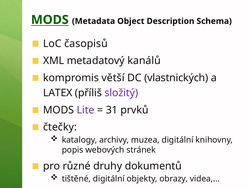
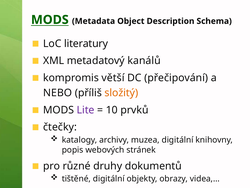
časopisů: časopisů -> literatury (86, 43)
vlastnických: vlastnických -> přečipování (176, 78)
LATEX: LATEX -> NEBO (58, 93)
složitý colour: purple -> orange (121, 93)
31: 31 -> 10 (112, 110)
